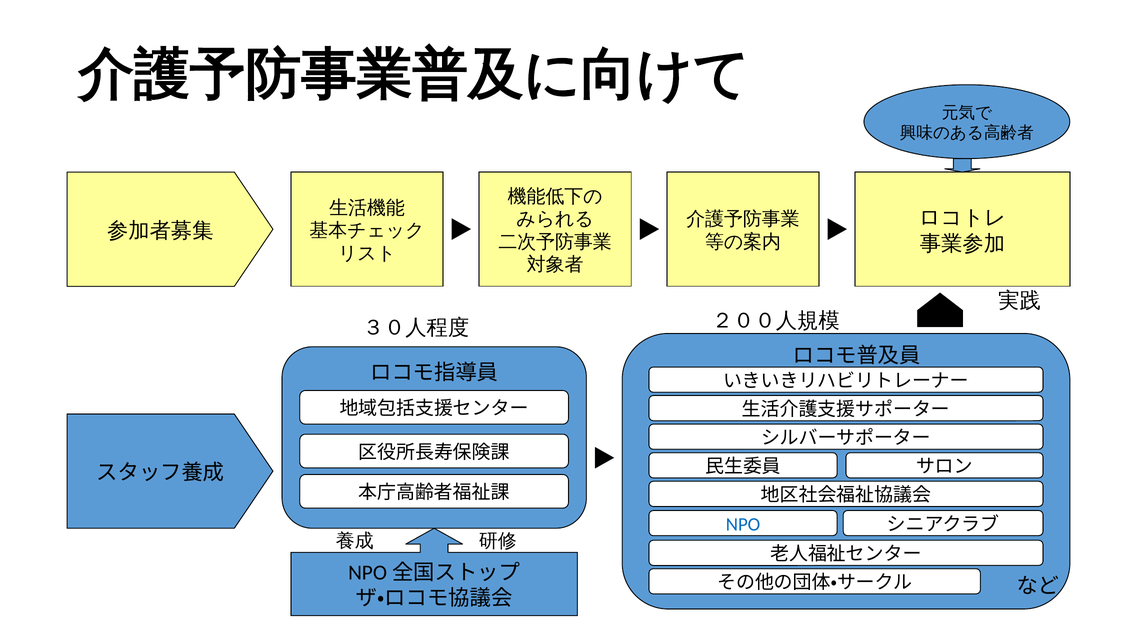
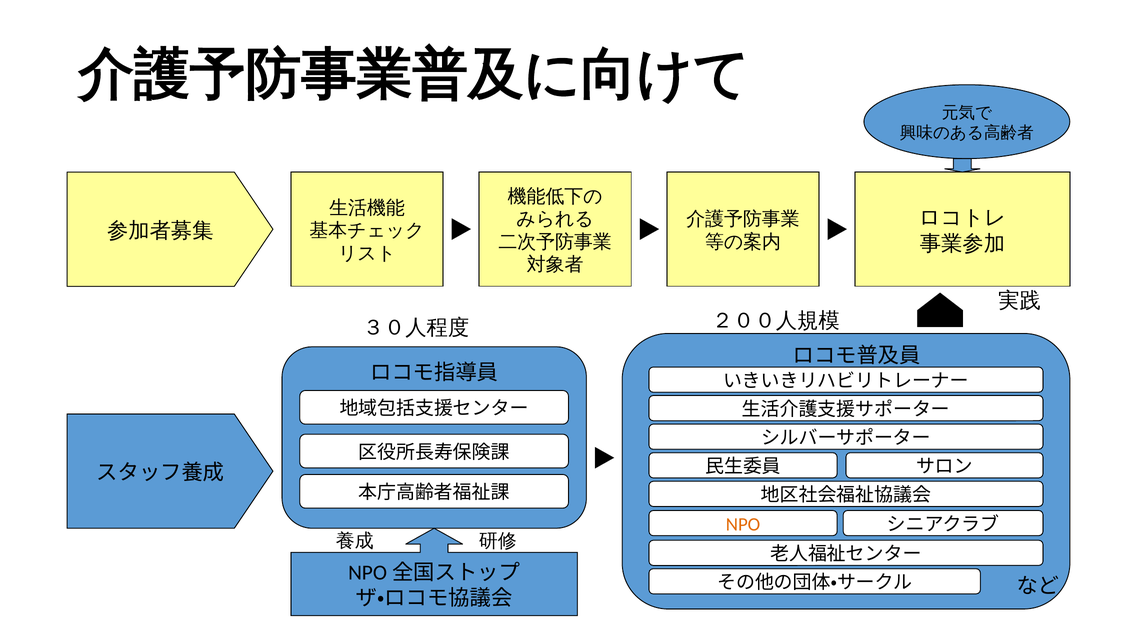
NPO colour: blue -> orange (743, 524)
